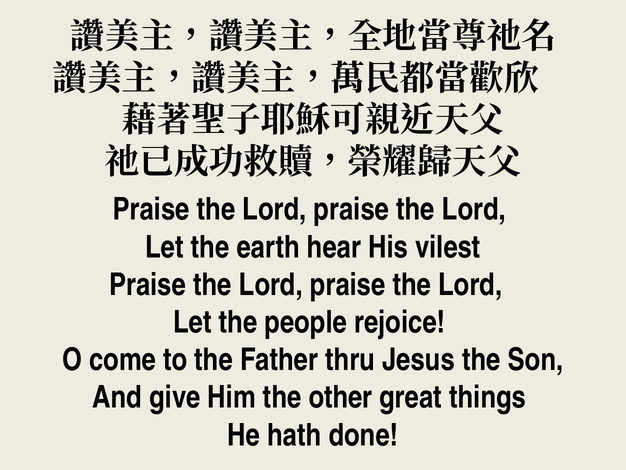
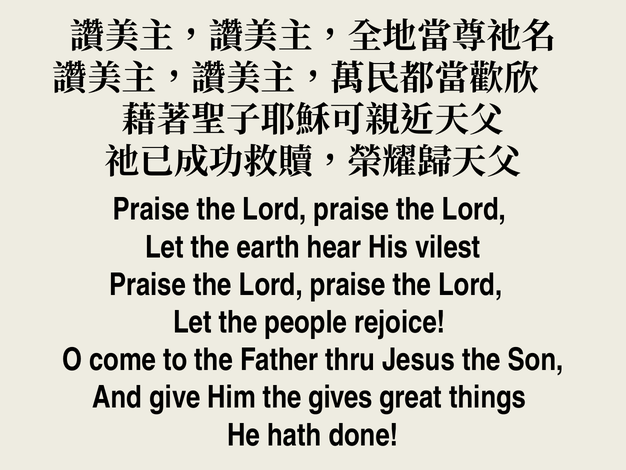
other: other -> gives (340, 397)
